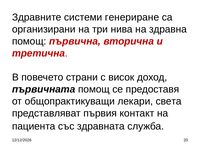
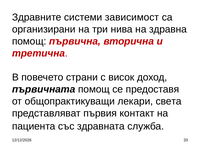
генериране: генериране -> зависимост (132, 17)
